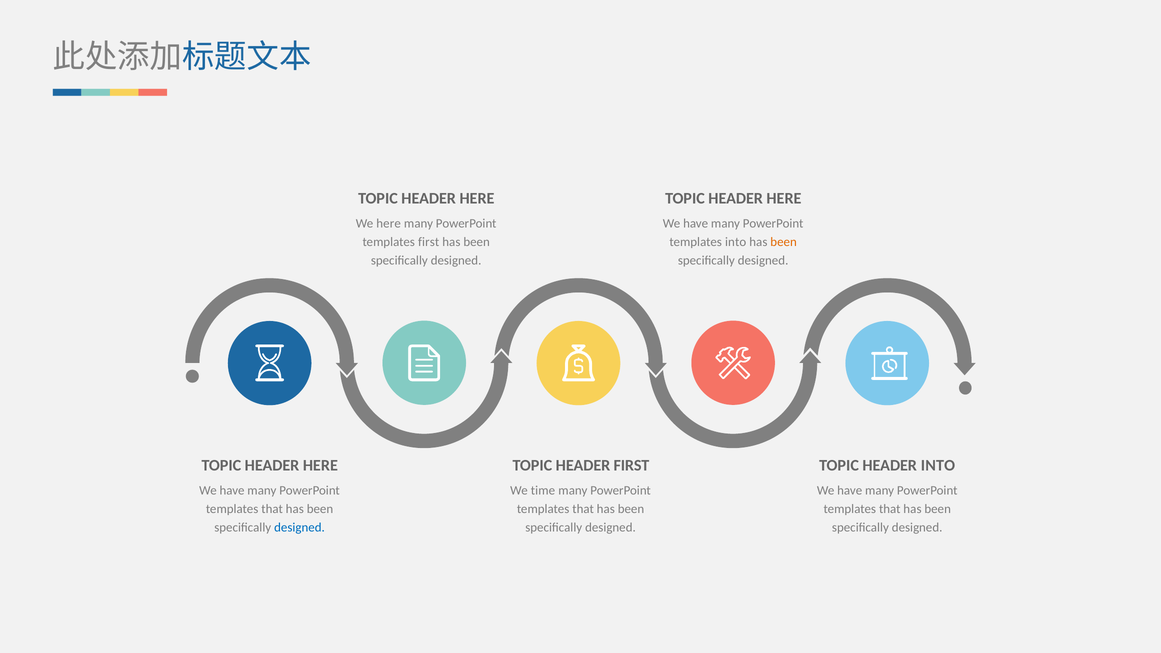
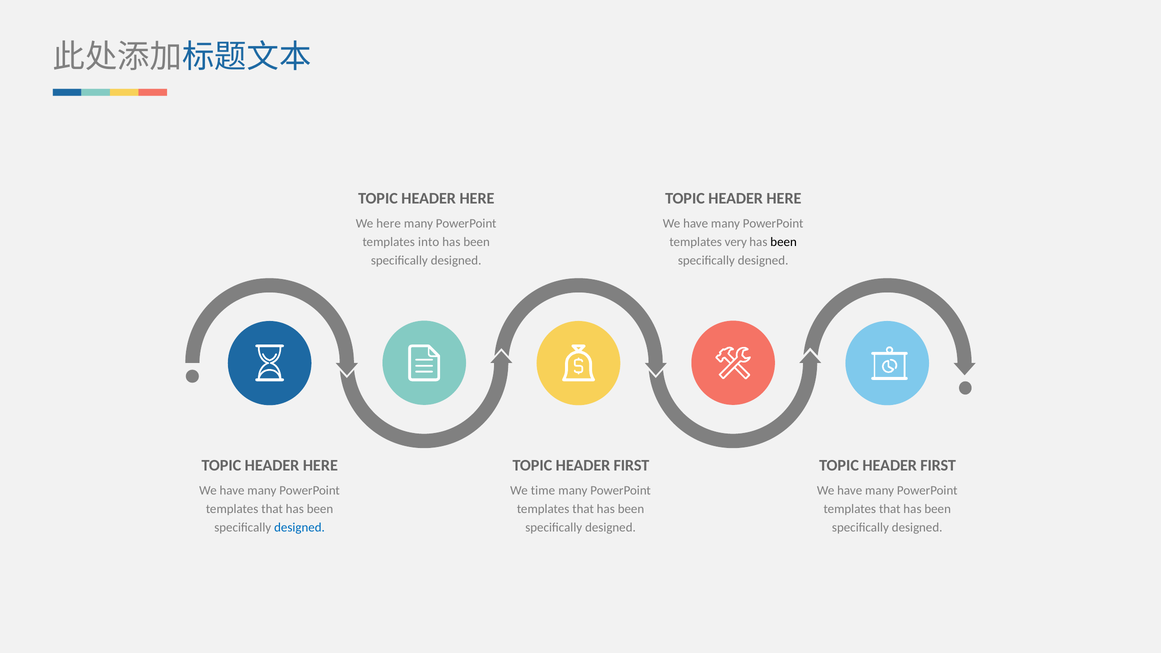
templates first: first -> into (429, 242)
templates into: into -> very (736, 242)
been colour: orange -> black (784, 242)
INTO: INTO -> FIRST (938, 466)
